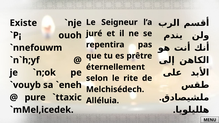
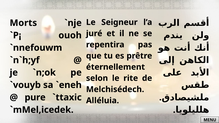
Existe: Existe -> Morts (23, 23)
